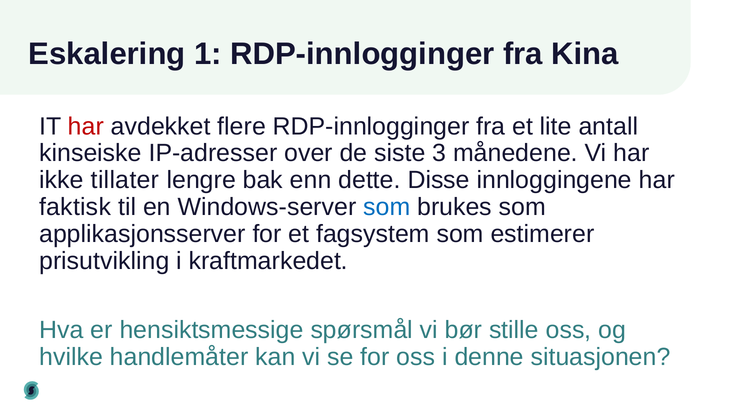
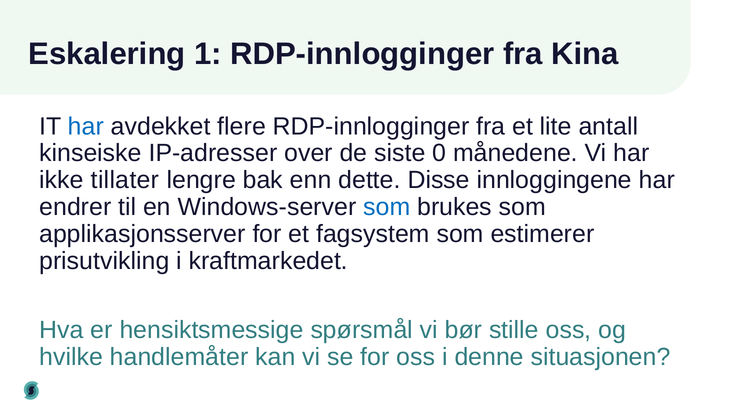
har colour: red -> blue (86, 126)
3: 3 -> 0 (439, 153)
faktisk: faktisk -> endrer (75, 207)
